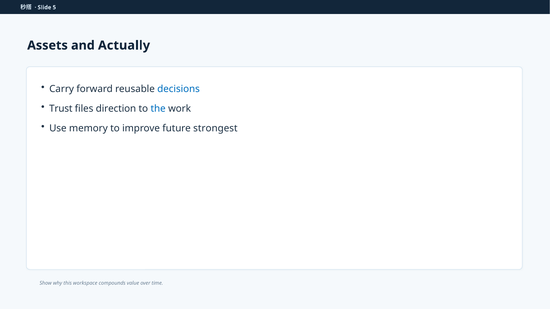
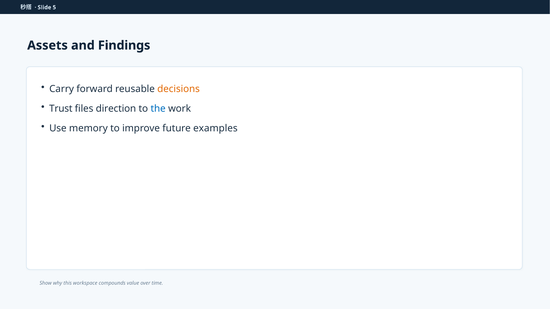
Actually: Actually -> Findings (124, 45)
decisions colour: blue -> orange (179, 89)
strongest: strongest -> examples (215, 128)
